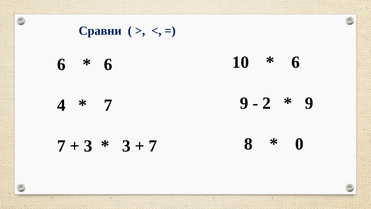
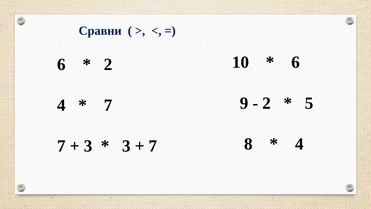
6: 6 -> 2 (108, 64)
9: 9 -> 5 (309, 103)
0: 0 -> 4 (299, 144)
